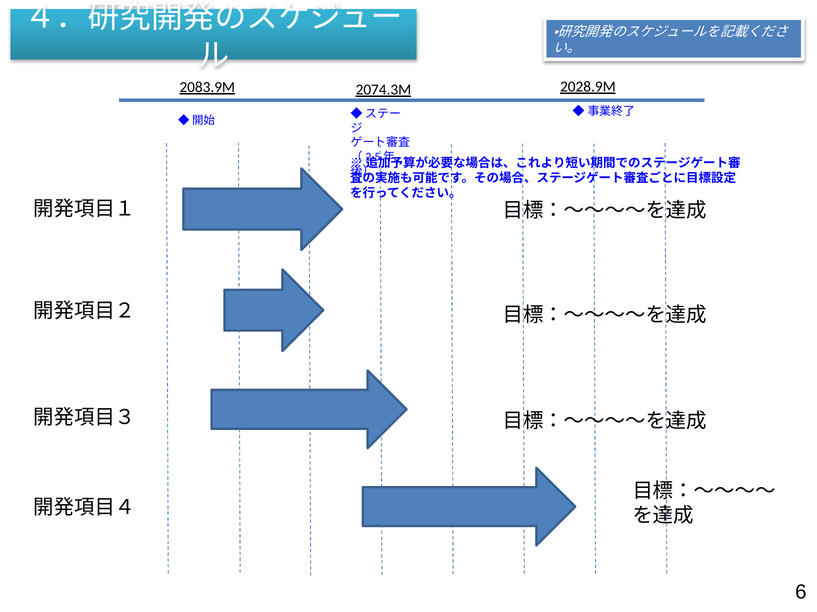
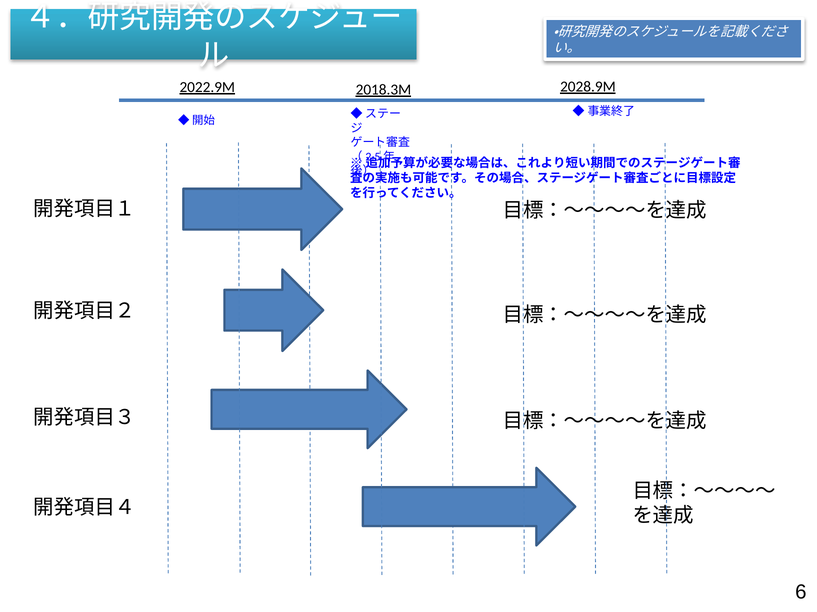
2083.9M: 2083.9M -> 2022.9M (207, 87)
2074.3M: 2074.3M -> 2018.3M (383, 90)
